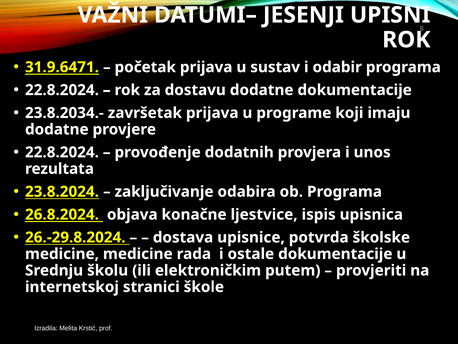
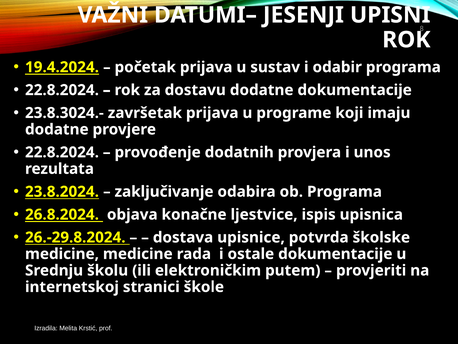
31.9.6471: 31.9.6471 -> 19.4.2024 (62, 67)
23.8.2034.-: 23.8.2034.- -> 23.8.3024.- (64, 113)
